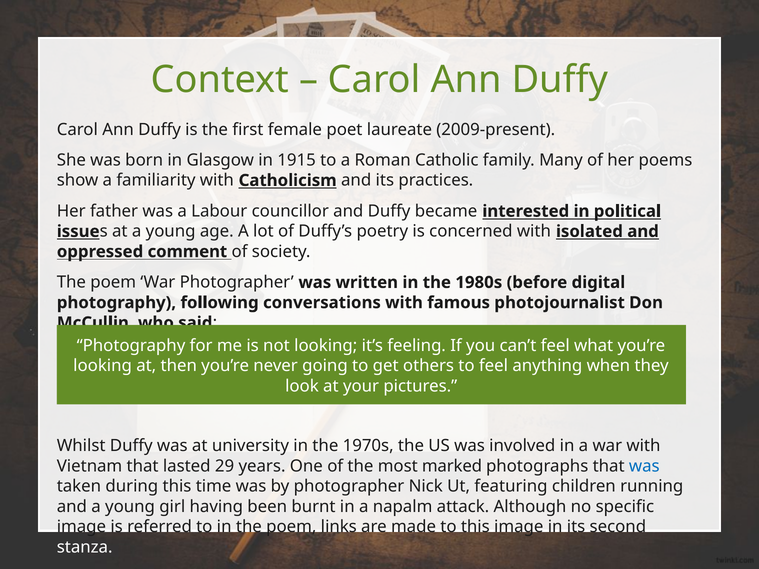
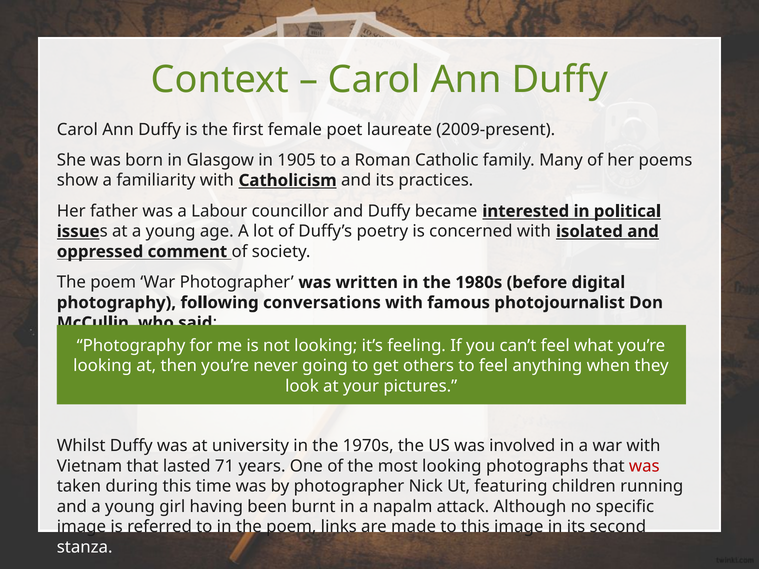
1915: 1915 -> 1905 (297, 160)
29: 29 -> 71 (225, 466)
most marked: marked -> looking (452, 466)
was colour: blue -> red (644, 466)
